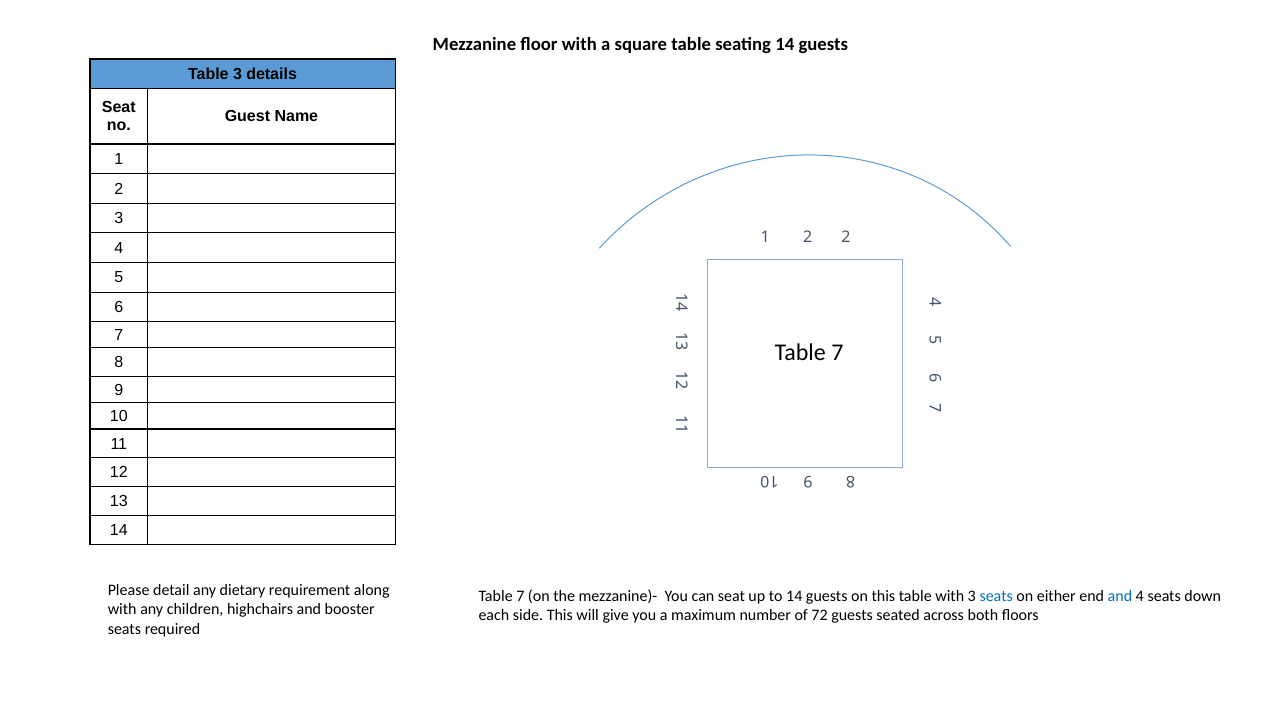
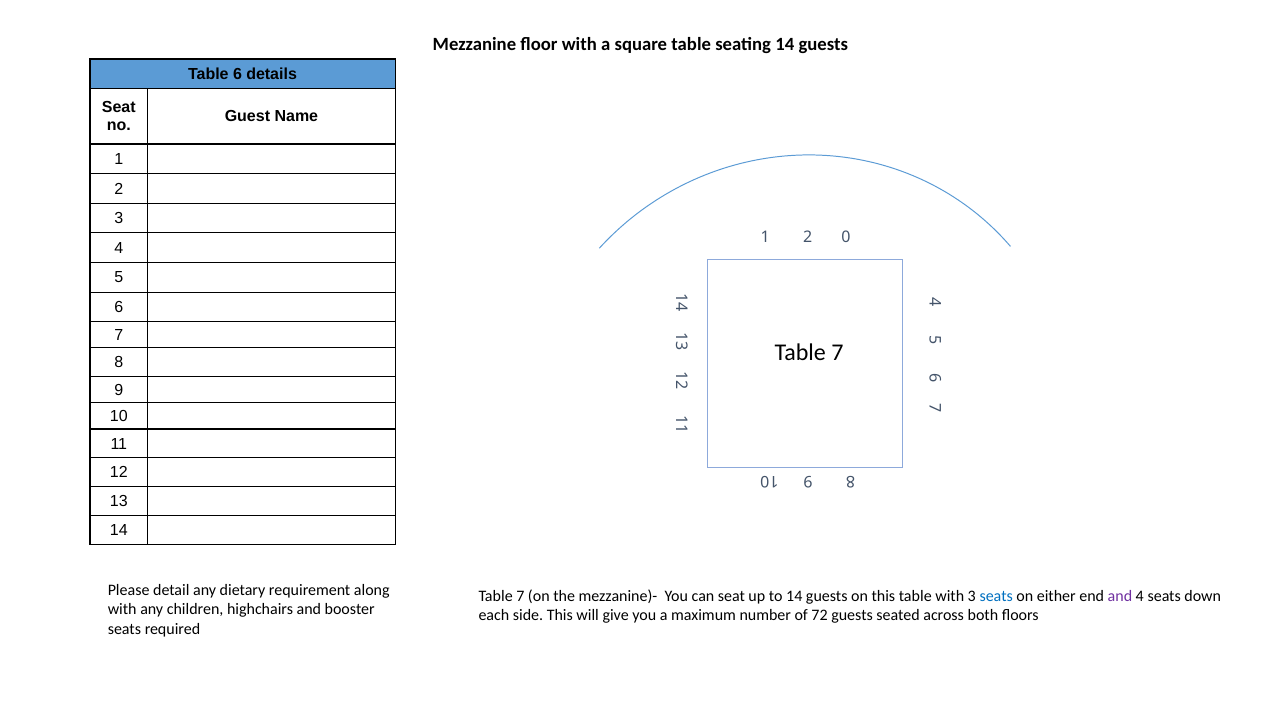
Table 3: 3 -> 6 (237, 74)
2 2: 2 -> 0 (846, 237)
and colour: blue -> purple (1120, 596)
